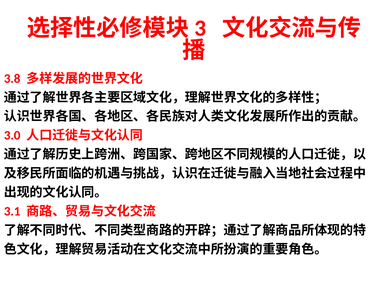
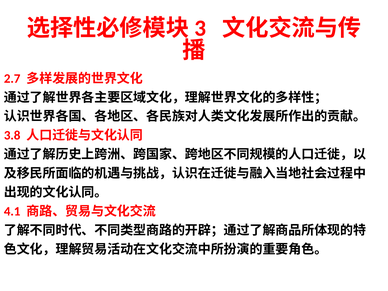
3.8: 3.8 -> 2.7 (12, 79)
3.0: 3.0 -> 3.8 (12, 135)
3.1: 3.1 -> 4.1 (12, 211)
